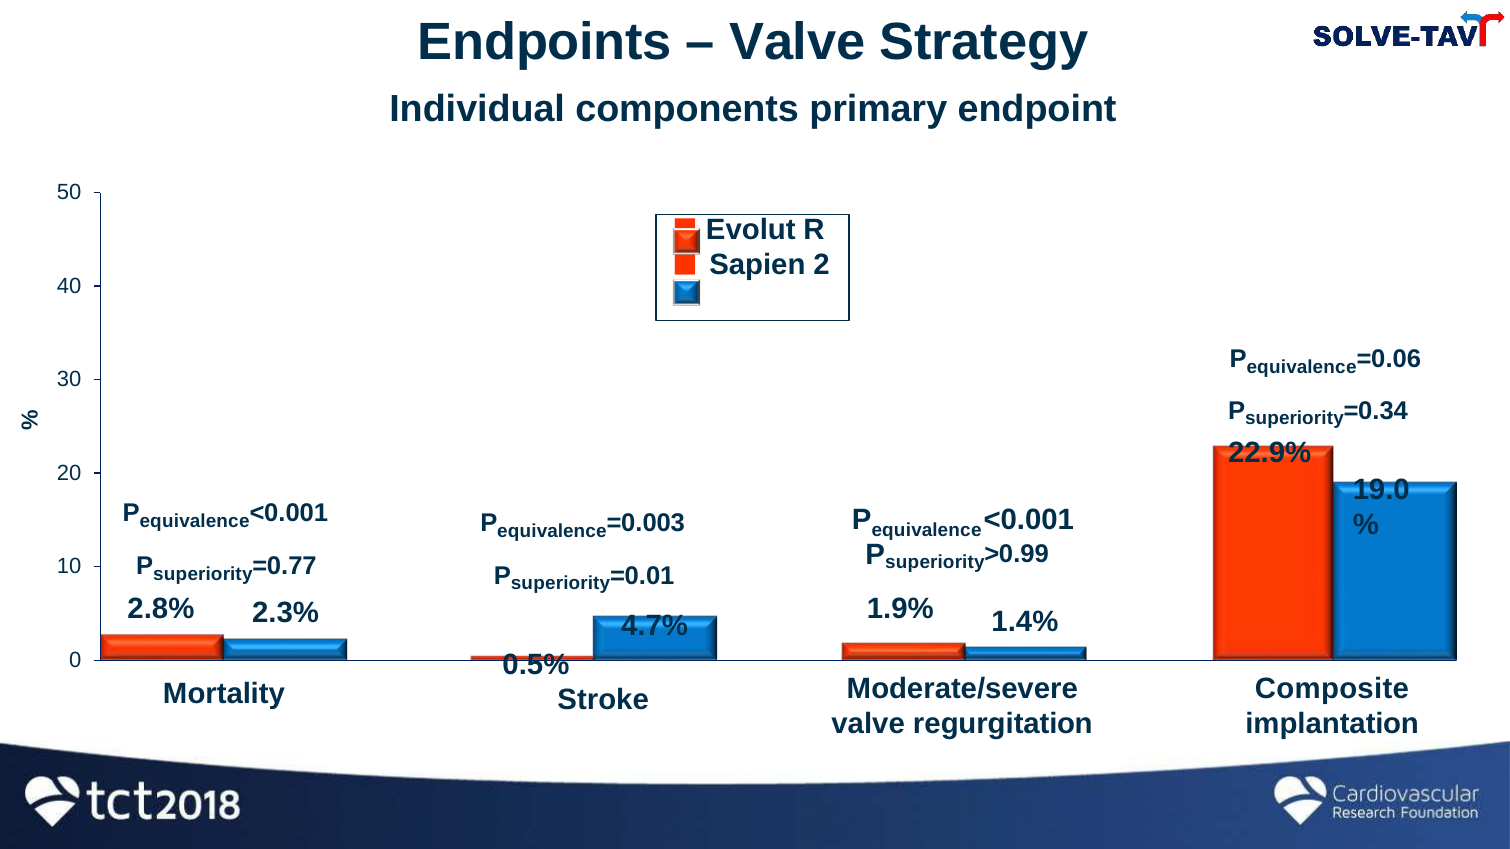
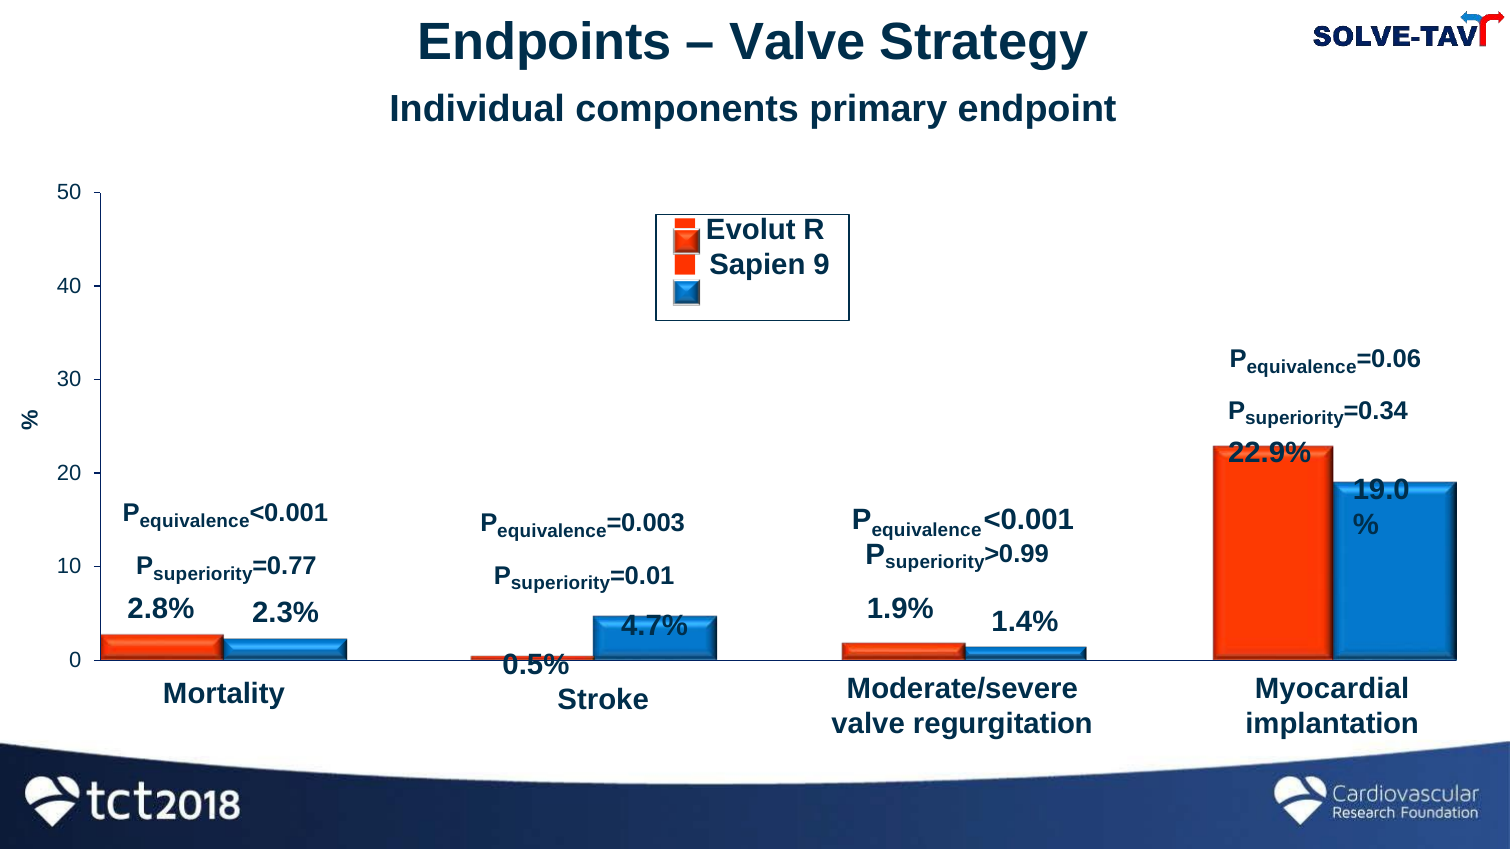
2: 2 -> 9 (822, 265)
Composite: Composite -> Myocardial (1332, 689)
